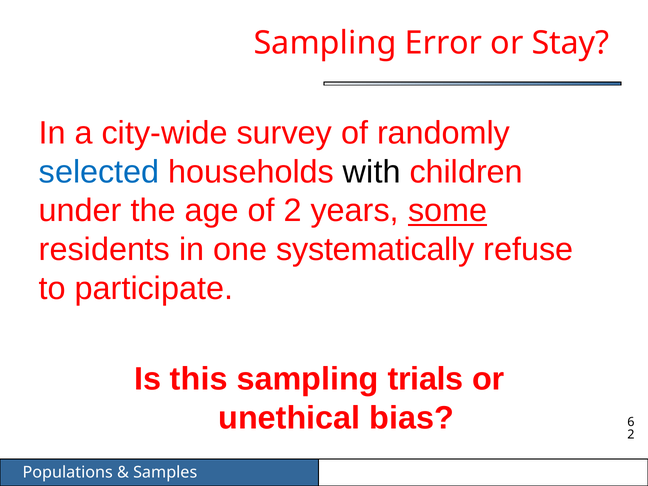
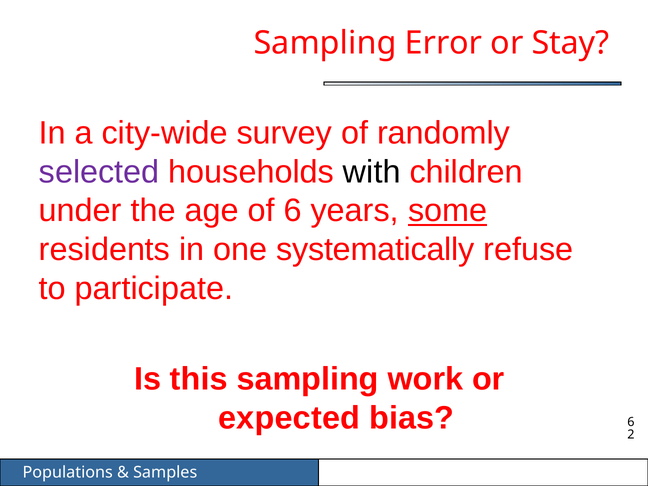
selected colour: blue -> purple (99, 172)
of 2: 2 -> 6 (293, 211)
trials: trials -> work (425, 379)
unethical: unethical -> expected (289, 418)
